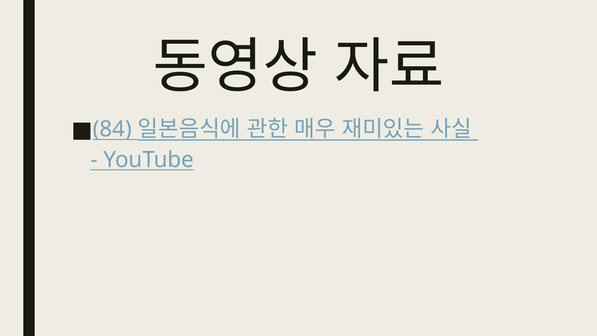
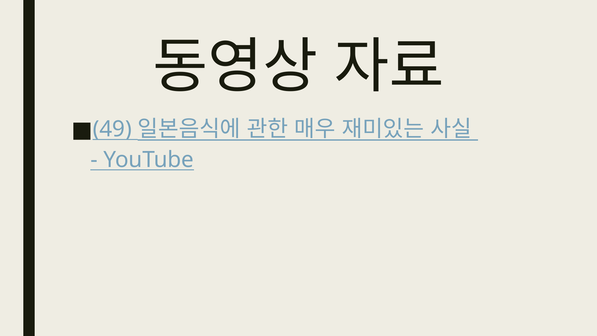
84: 84 -> 49 (112, 129)
